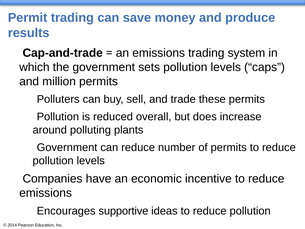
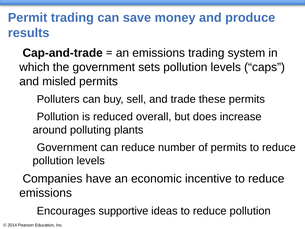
million: million -> misled (59, 81)
